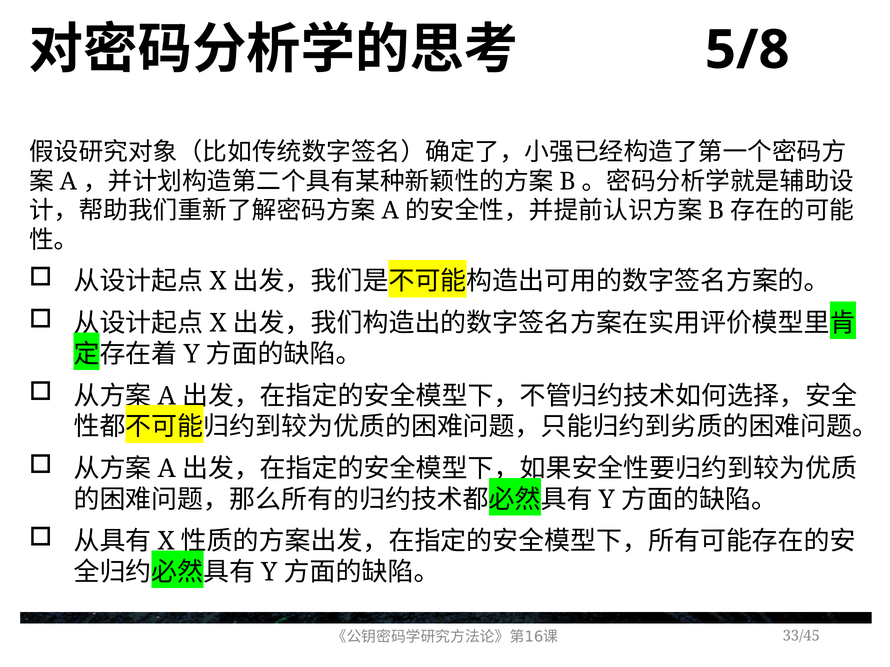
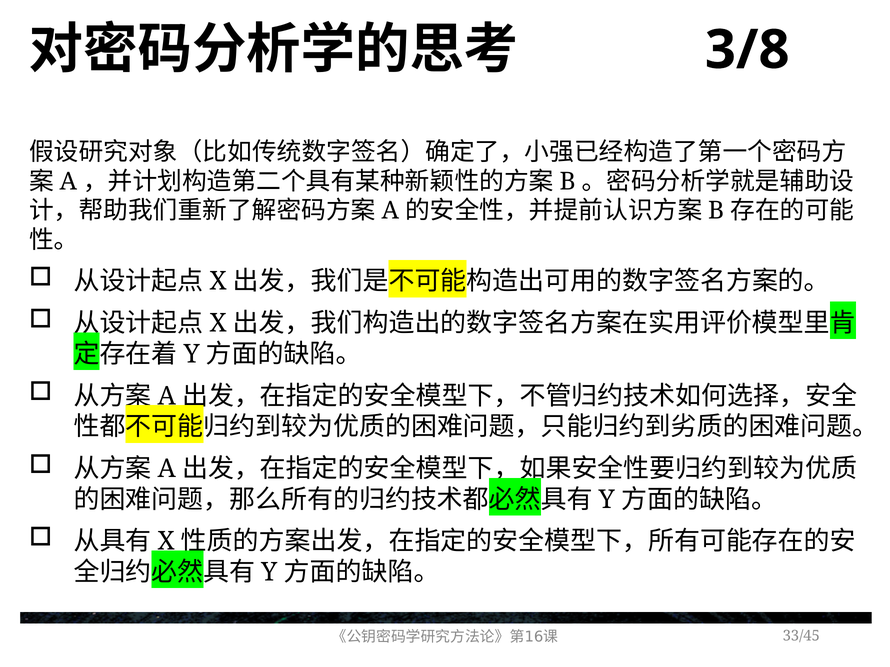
5/8: 5/8 -> 3/8 (747, 50)
